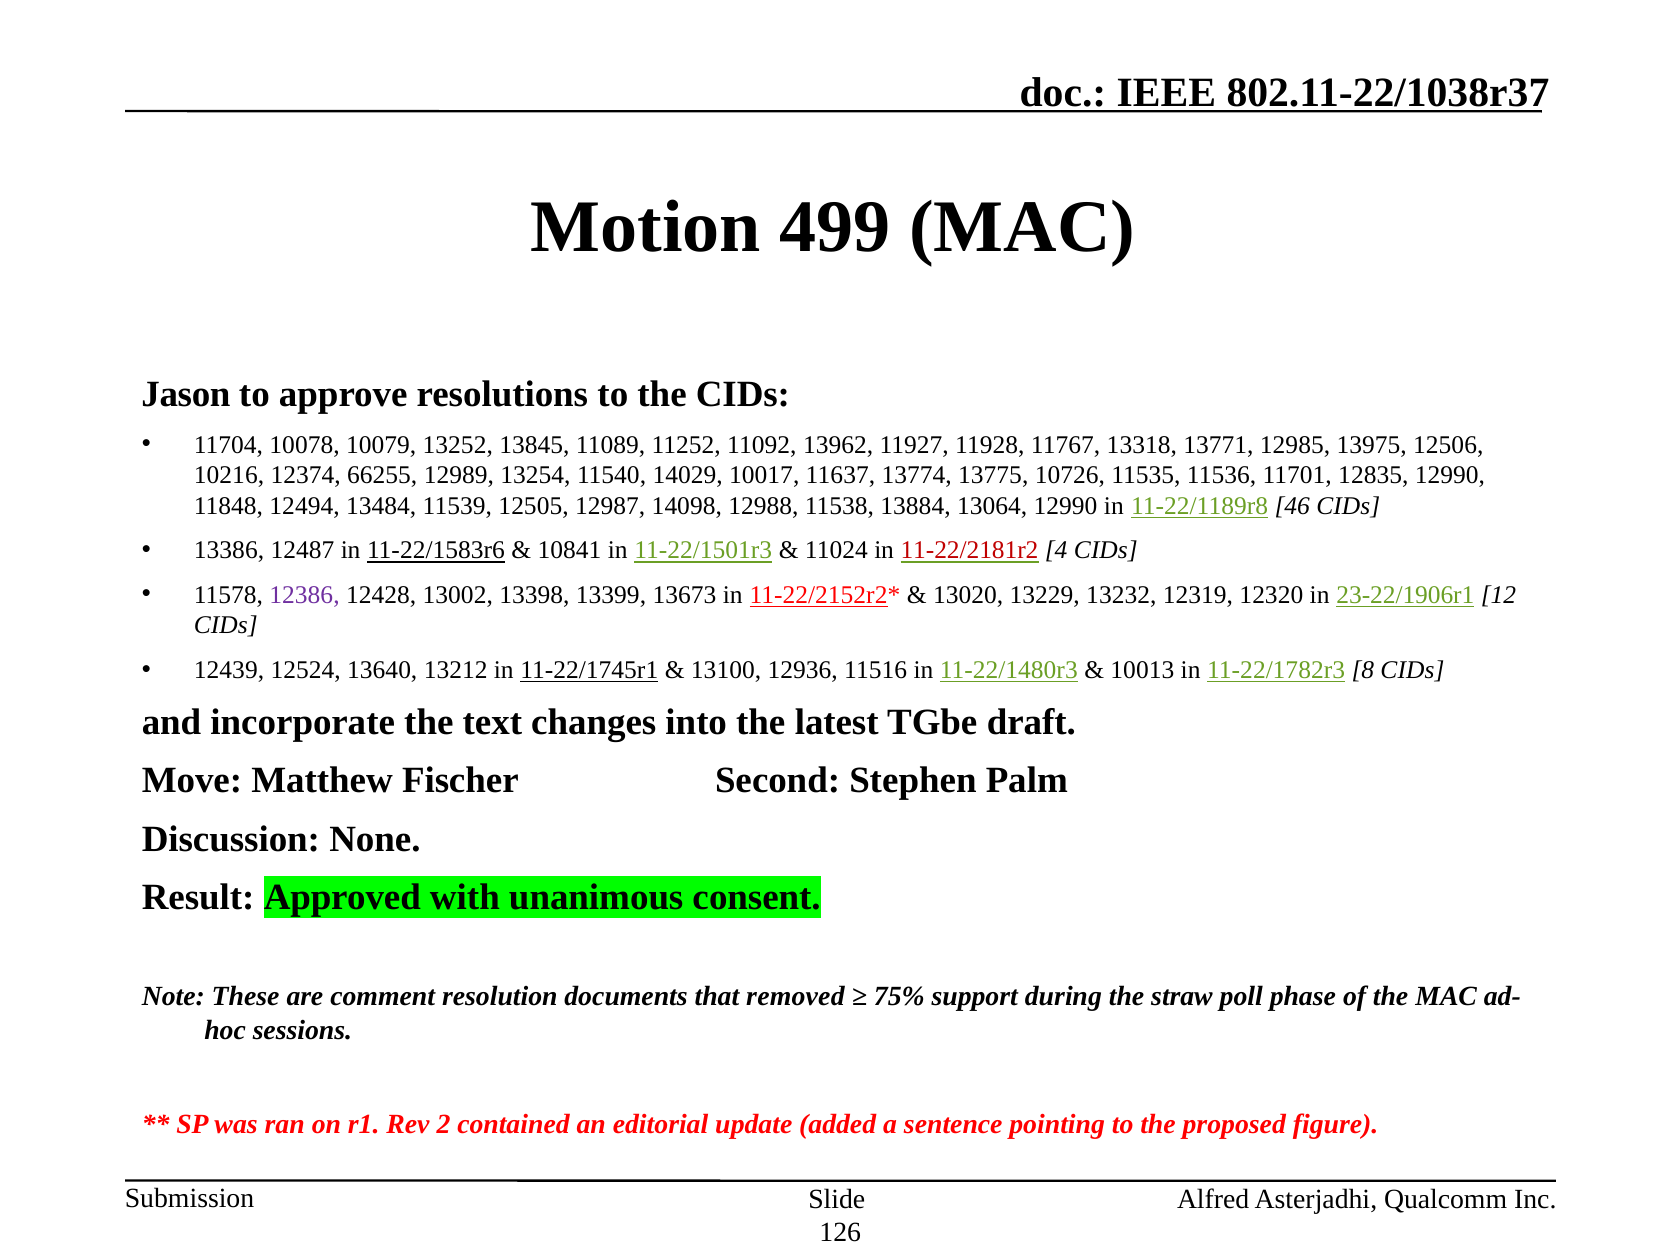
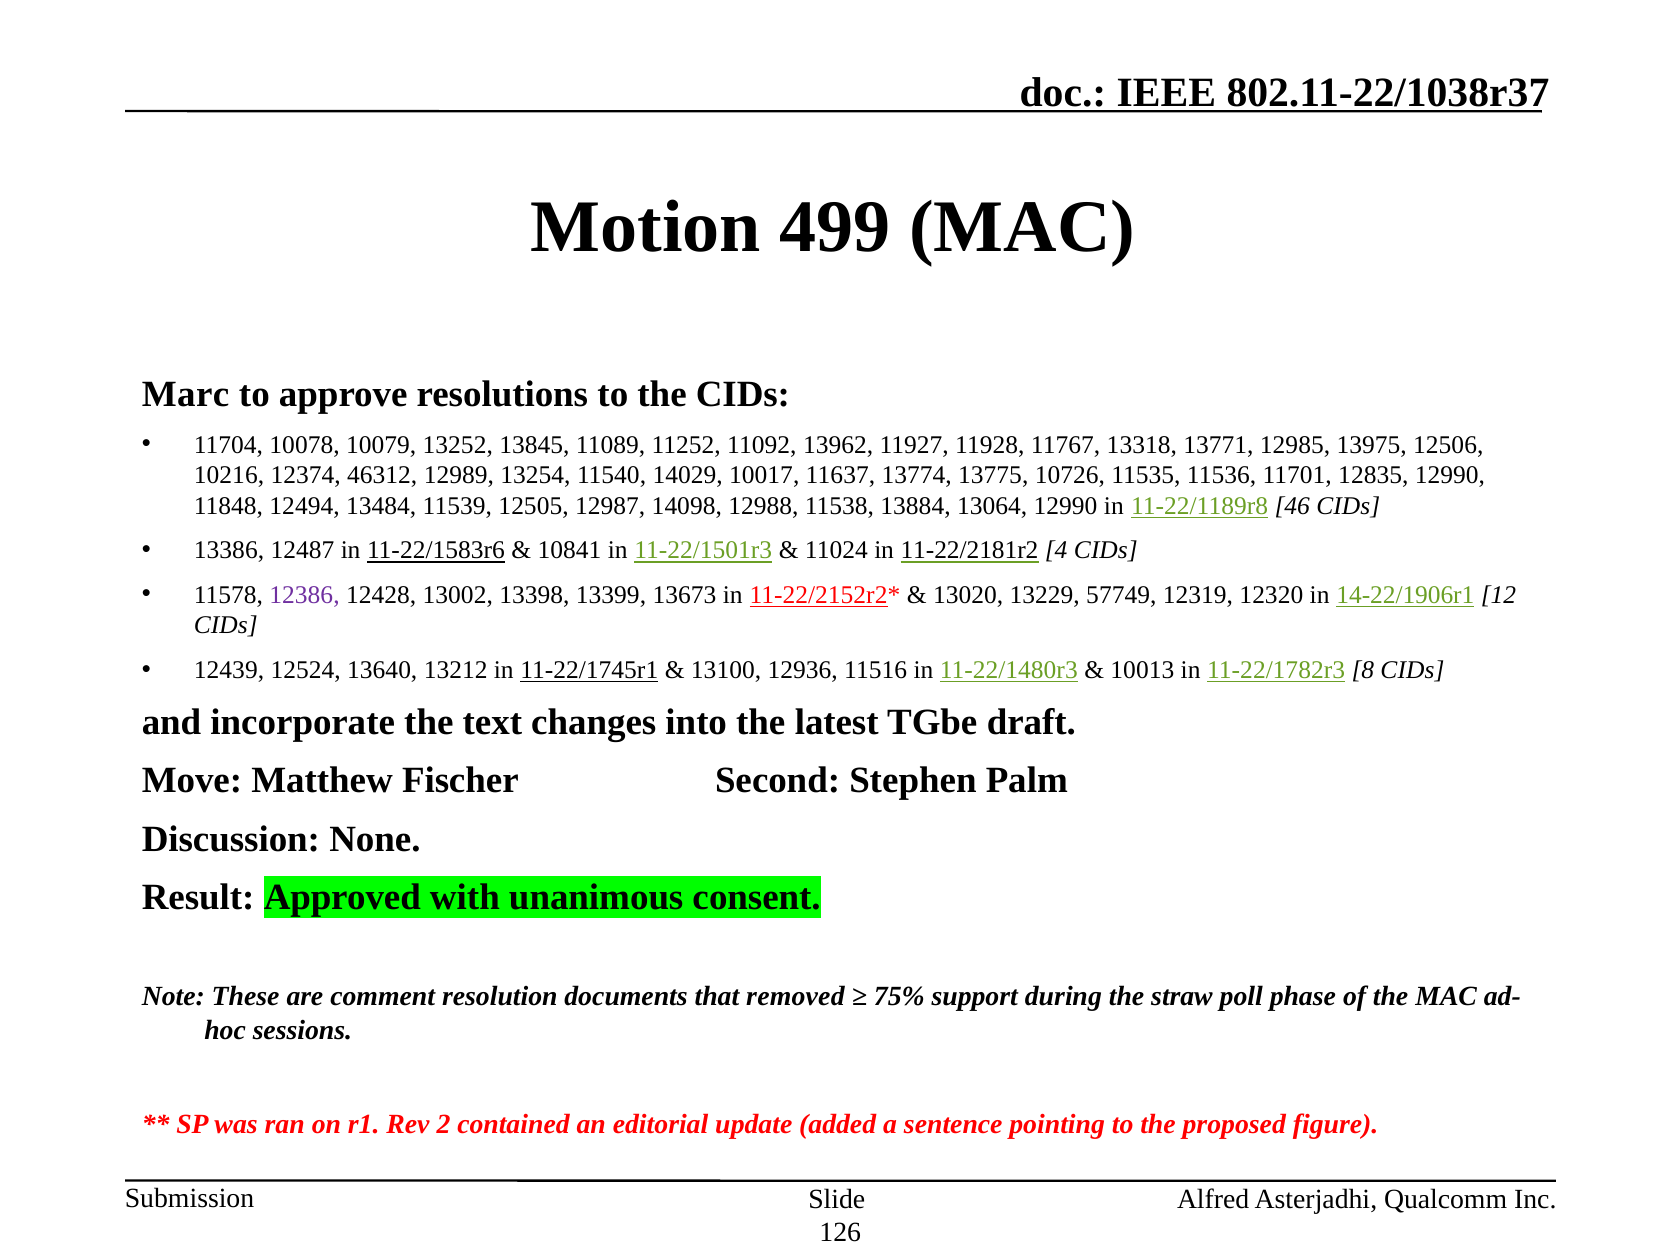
Jason: Jason -> Marc (186, 394)
66255: 66255 -> 46312 (382, 476)
11-22/2181r2 colour: red -> black (969, 551)
13232: 13232 -> 57749 (1121, 595)
23-22/1906r1: 23-22/1906r1 -> 14-22/1906r1 (1405, 595)
